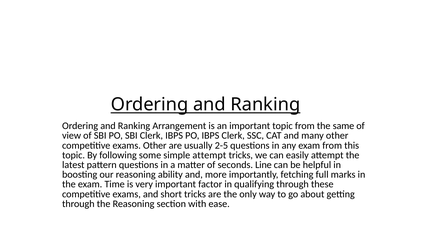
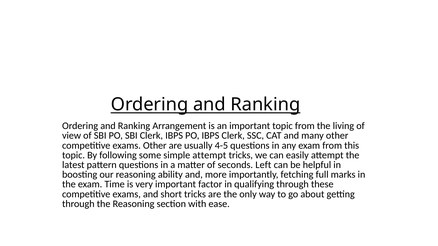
same: same -> living (343, 126)
2-5: 2-5 -> 4-5 (221, 146)
Line: Line -> Left (263, 165)
